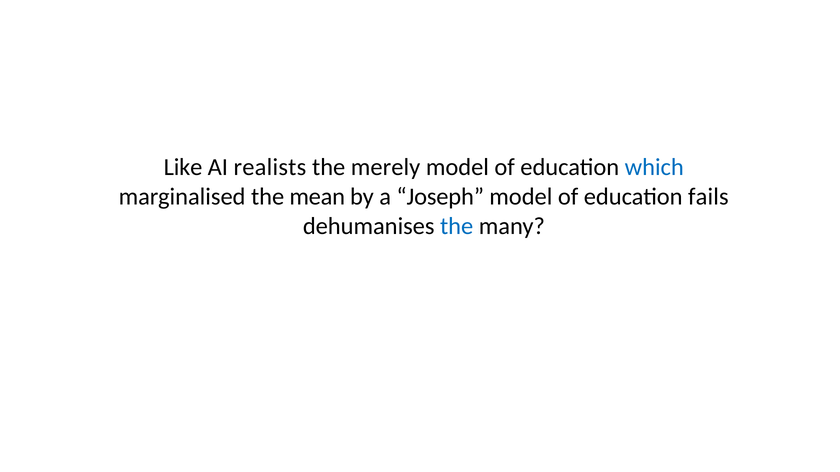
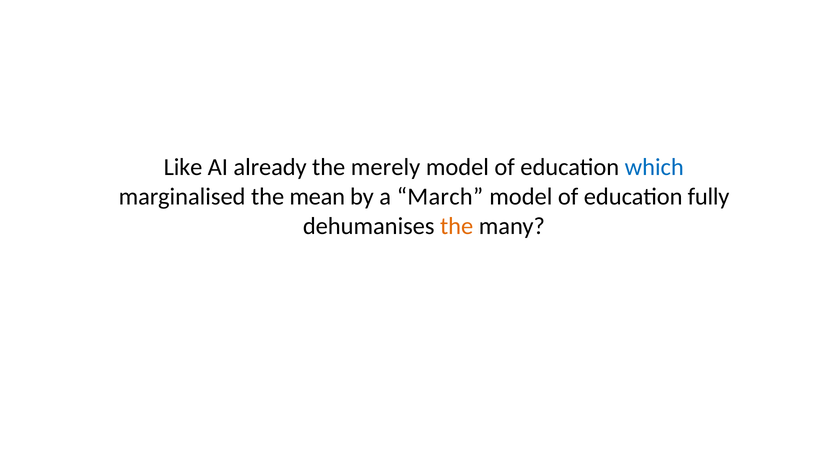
realists: realists -> already (270, 167)
Joseph: Joseph -> March (440, 197)
fails: fails -> fully (709, 197)
the colour: blue -> orange (457, 226)
